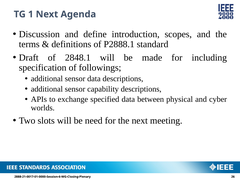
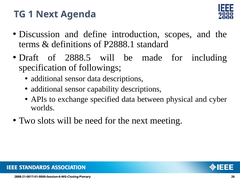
2848.1: 2848.1 -> 2888.5 (78, 58)
